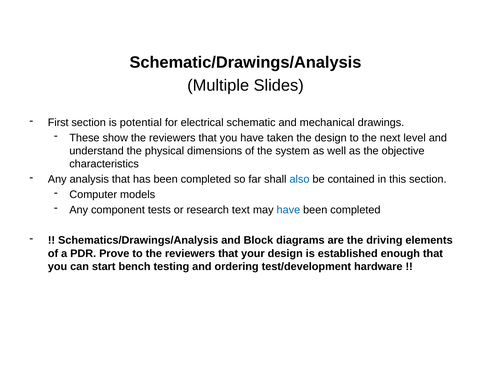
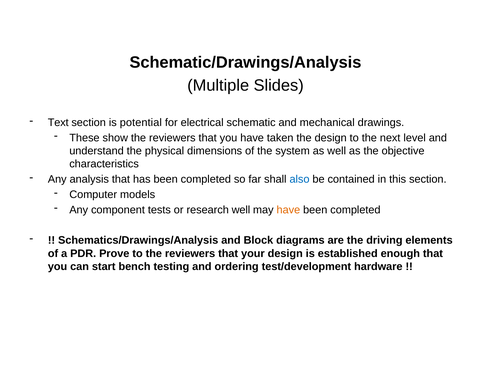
First: First -> Text (58, 123)
research text: text -> well (241, 210)
have colour: blue -> orange (288, 210)
